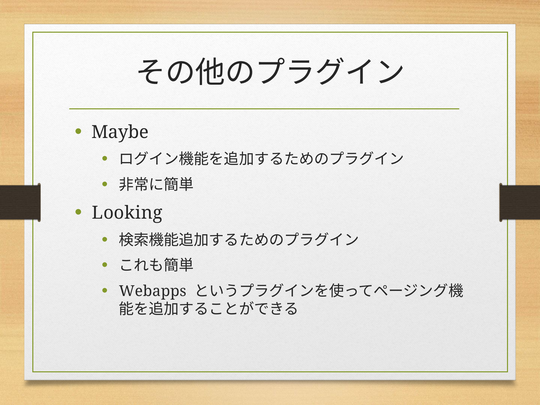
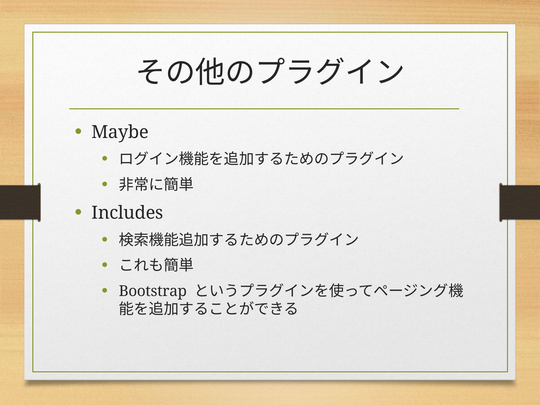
Looking: Looking -> Includes (127, 213)
Webapps: Webapps -> Bootstrap (153, 291)
